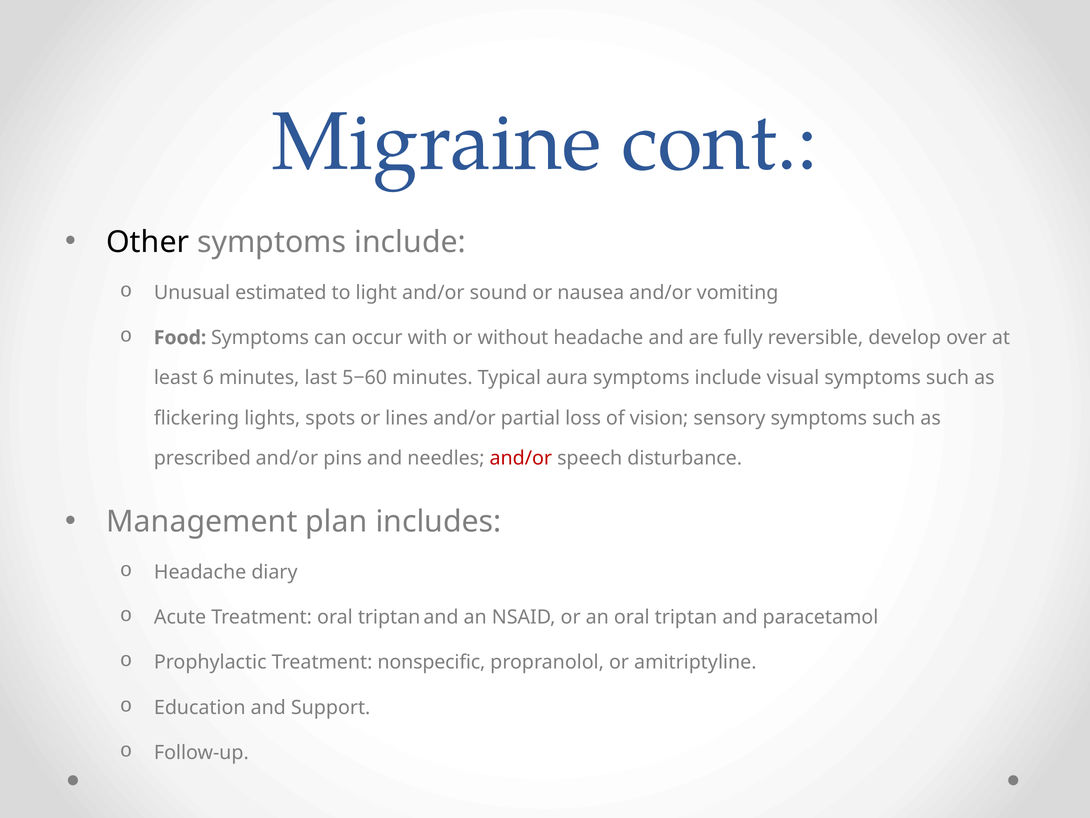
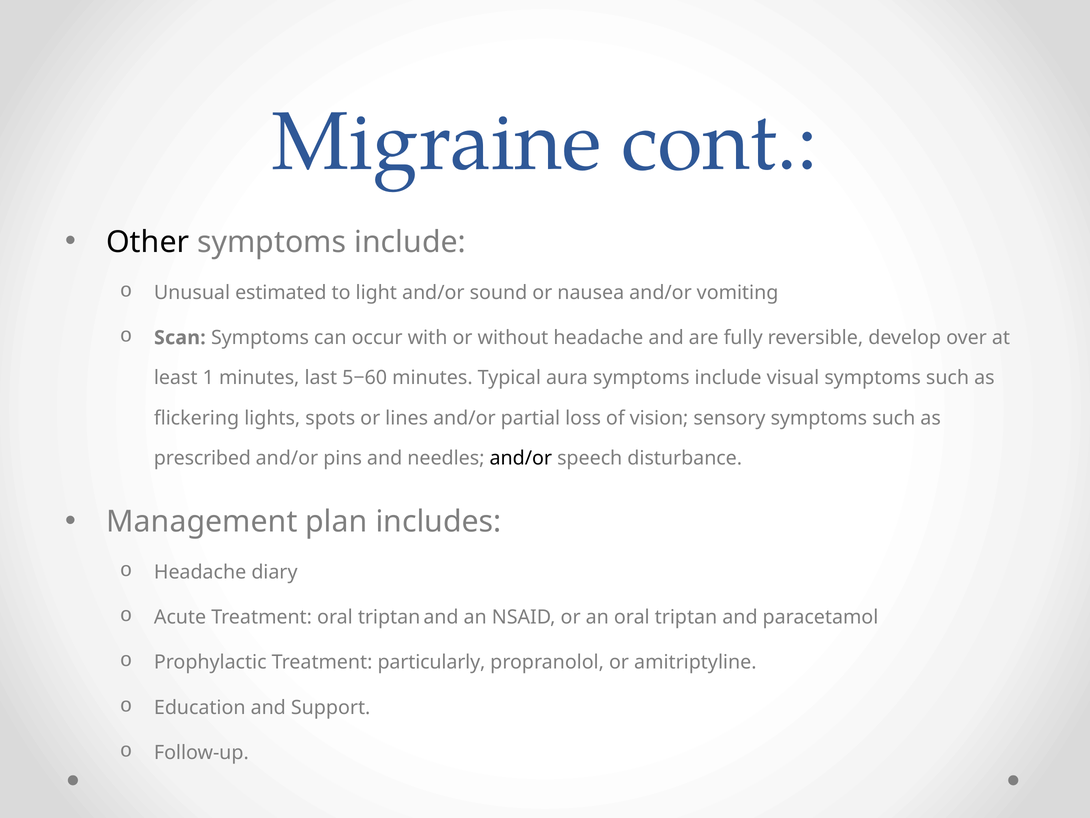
Food: Food -> Scan (180, 338)
6: 6 -> 1 (208, 378)
and/or colour: red -> black (521, 458)
nonspecific: nonspecific -> particularly (431, 662)
